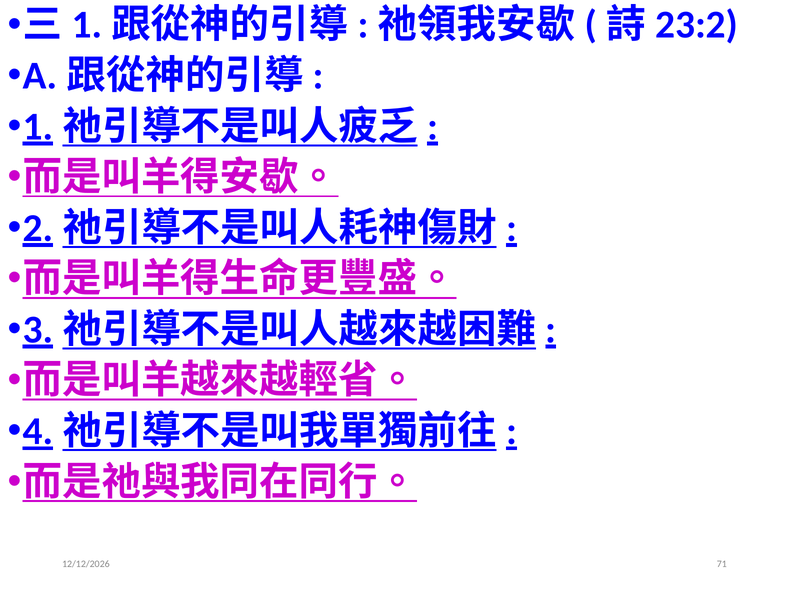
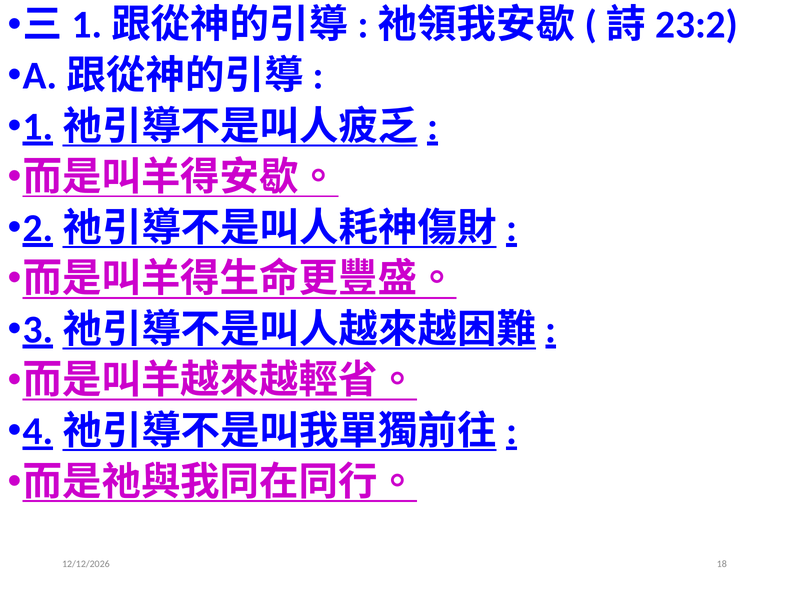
71: 71 -> 18 (722, 565)
